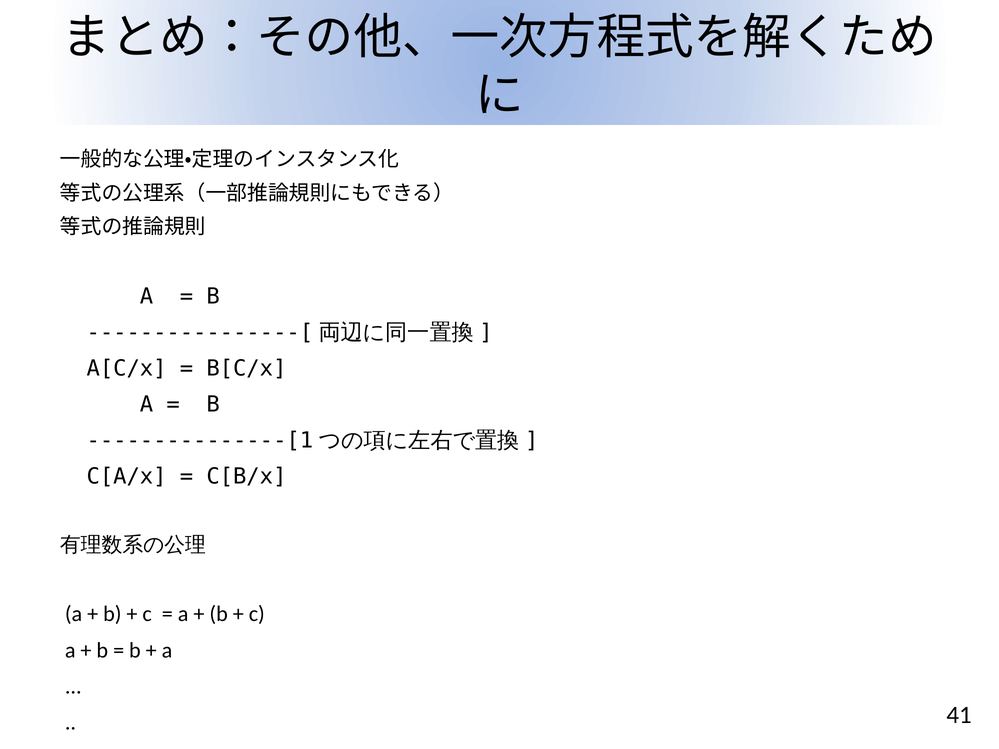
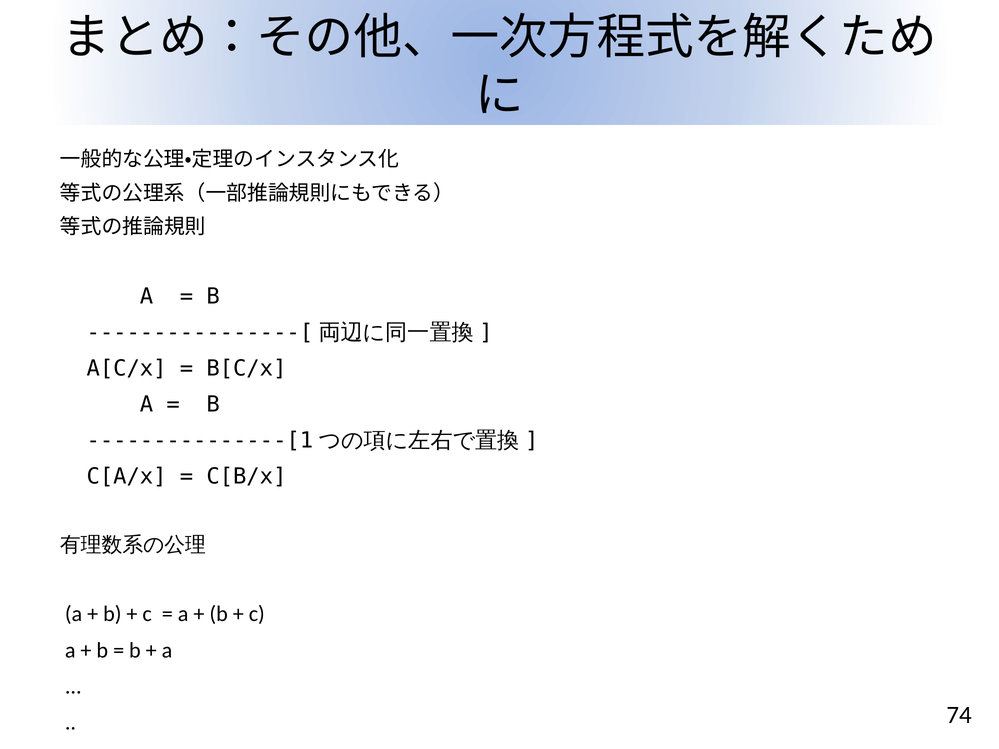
41: 41 -> 74 (959, 715)
